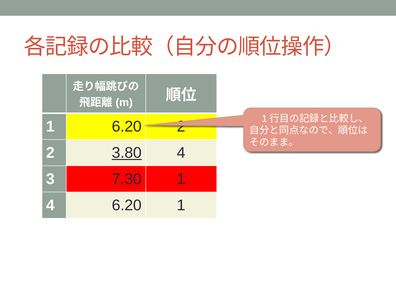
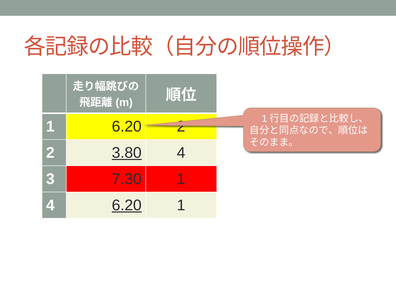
6.20 underline: none -> present (127, 205)
